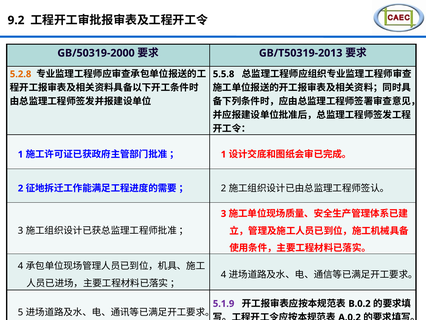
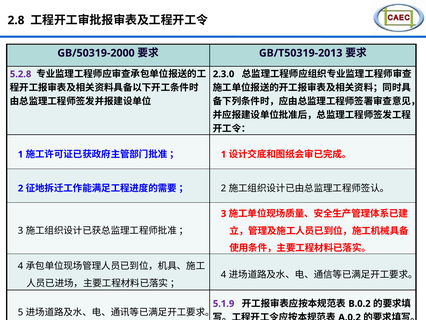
9.2: 9.2 -> 2.8 (16, 20)
5.2.8 colour: orange -> purple (21, 74)
5.5.8: 5.5.8 -> 2.3.0 (224, 74)
